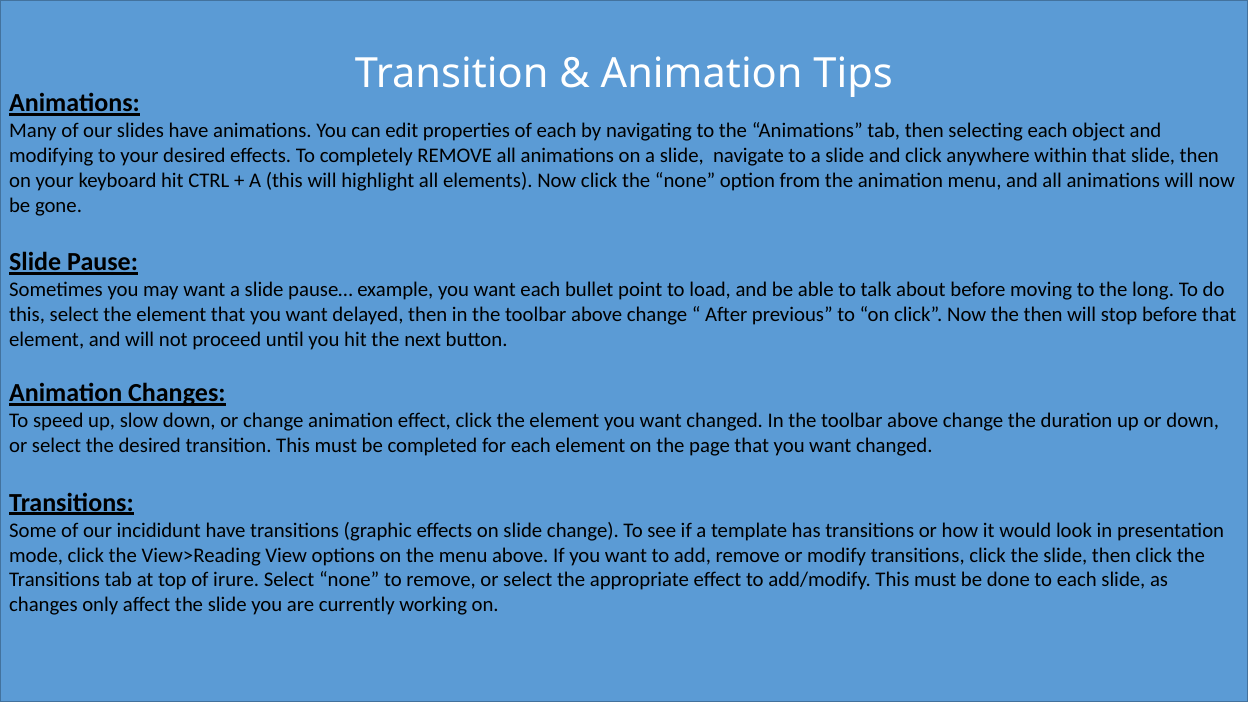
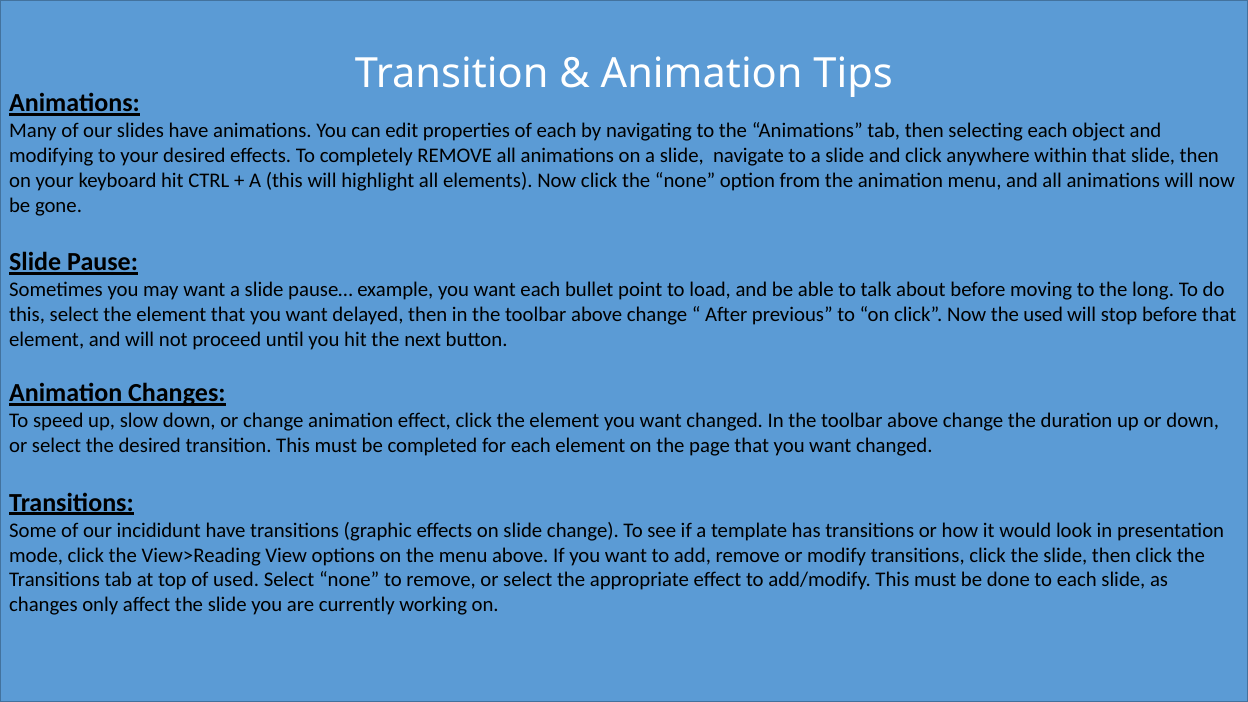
the then: then -> used (1043, 315)
of irure: irure -> used (236, 580)
